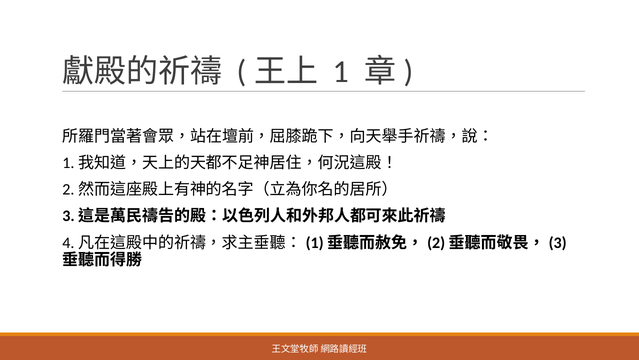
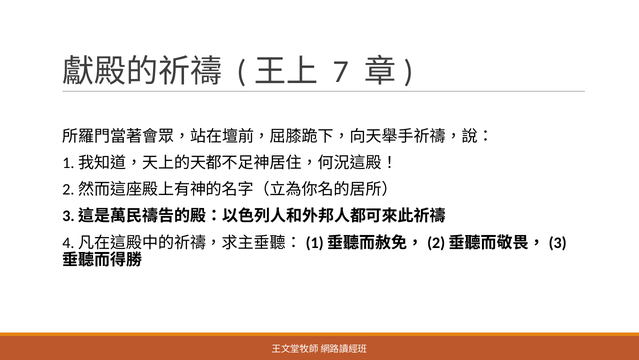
1: 1 -> 7 (341, 72)
